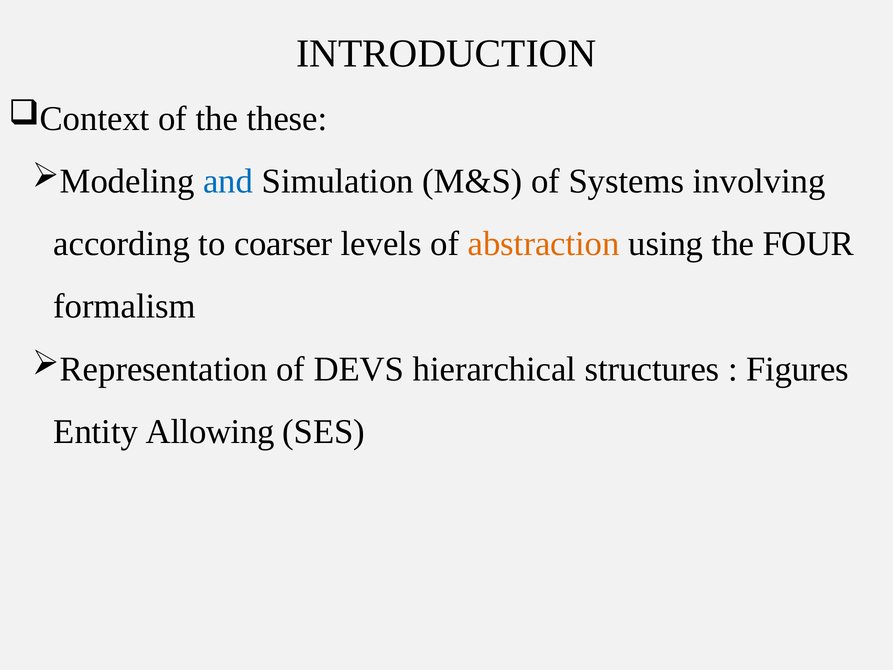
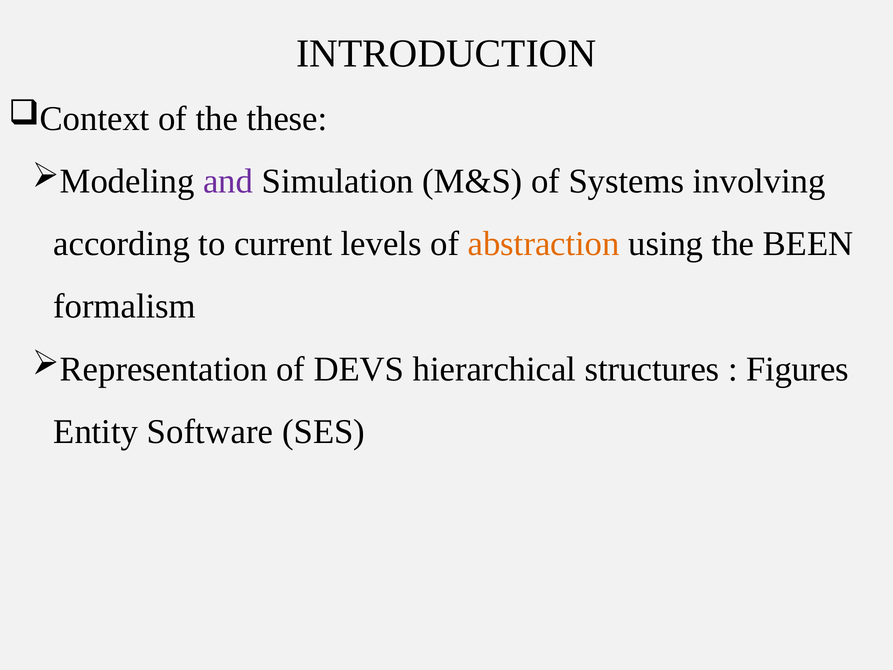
and colour: blue -> purple (228, 181)
coarser: coarser -> current (283, 244)
FOUR: FOUR -> BEEN (808, 244)
Allowing: Allowing -> Software (210, 431)
